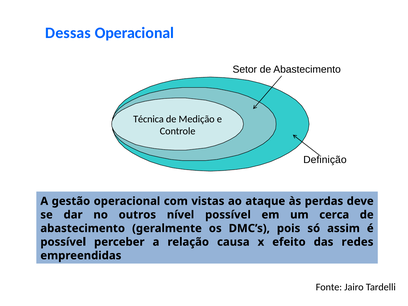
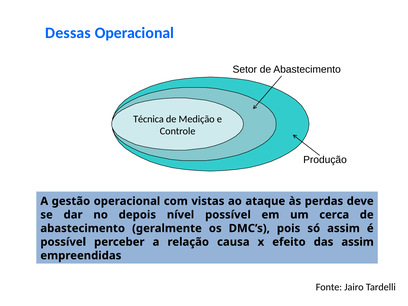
Definição: Definição -> Produção (325, 160)
outros: outros -> depois (137, 215)
das redes: redes -> assim (358, 242)
